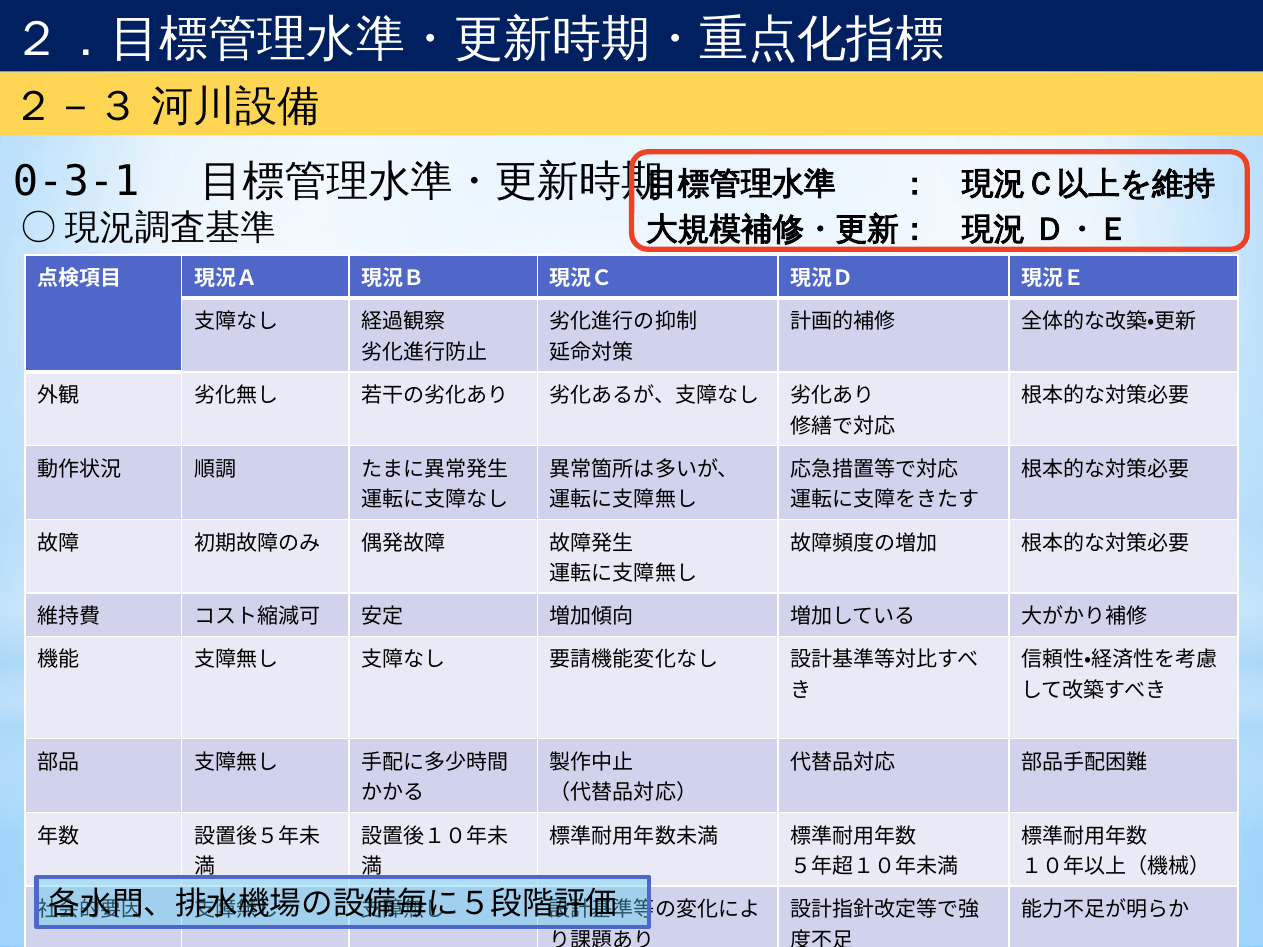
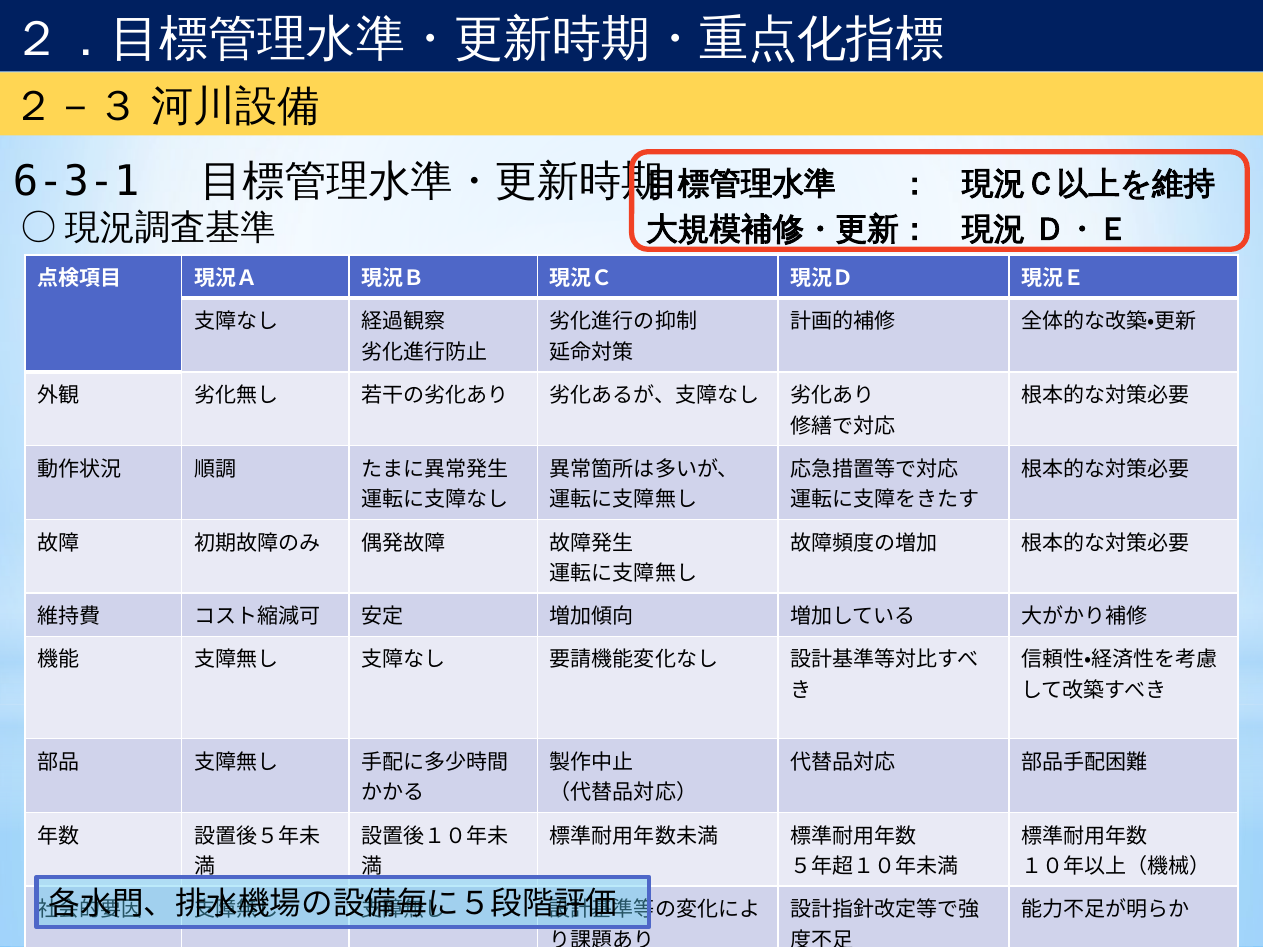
0-3-1: 0-3-1 -> 6-3-1 (76, 182)
